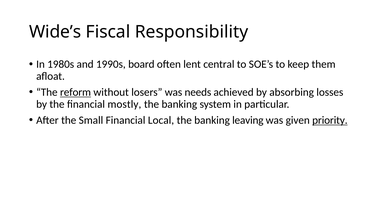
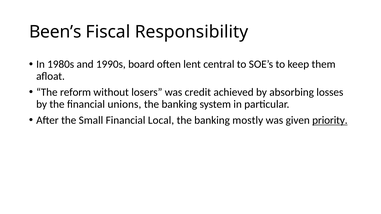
Wide’s: Wide’s -> Been’s (55, 32)
reform underline: present -> none (76, 92)
needs: needs -> credit (198, 92)
mostly: mostly -> unions (124, 104)
leaving: leaving -> mostly (248, 120)
